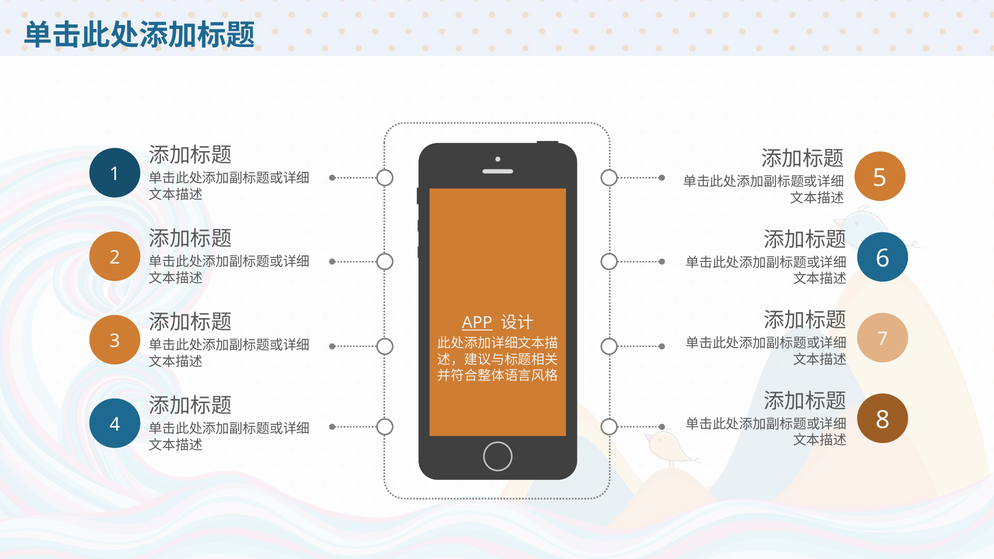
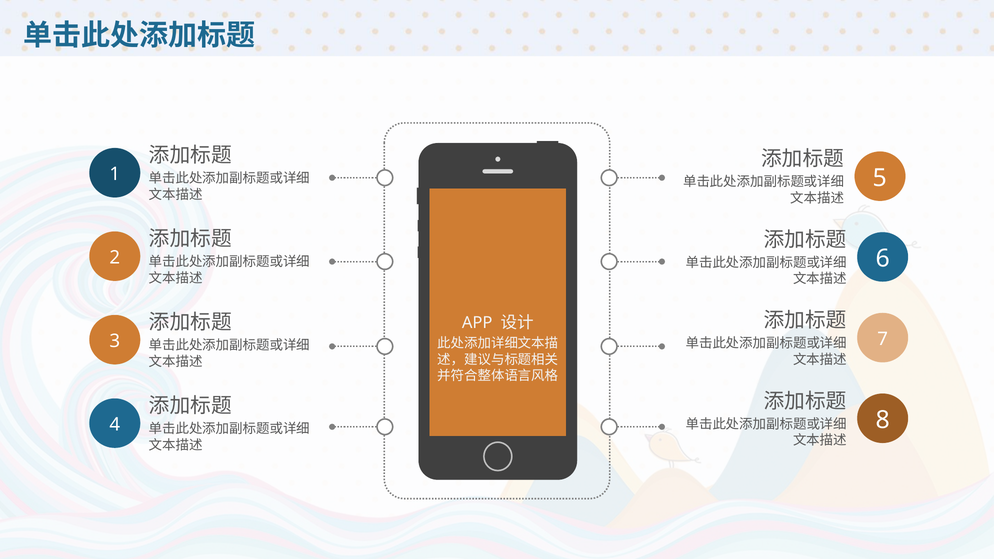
APP underline: present -> none (477, 323)
